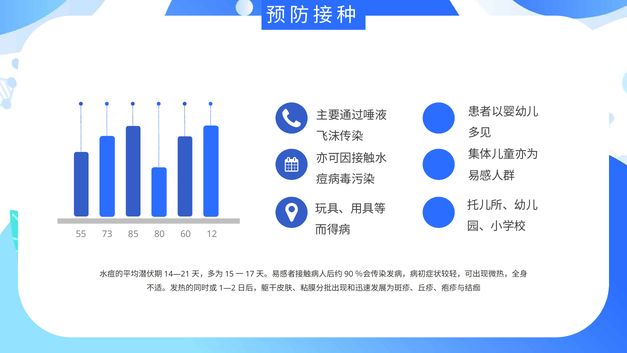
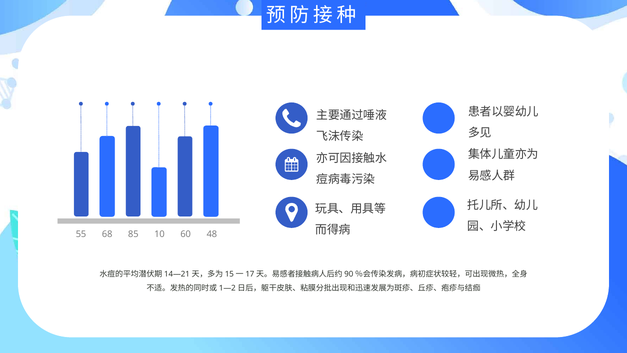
73: 73 -> 68 (107, 234)
80: 80 -> 10 (159, 234)
12: 12 -> 48 (212, 234)
